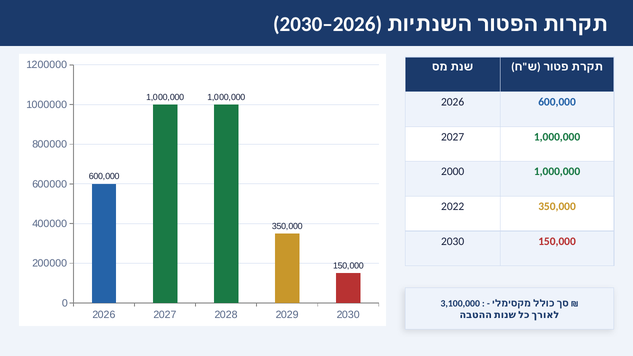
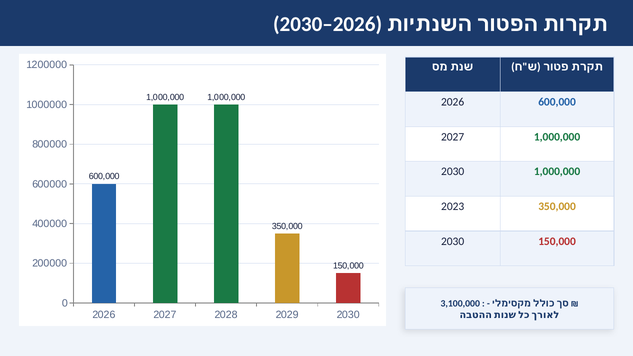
2000: 2000 -> 2030 (453, 172)
2022: 2022 -> 2023 (453, 206)
